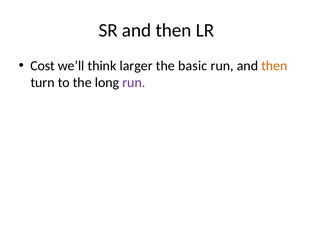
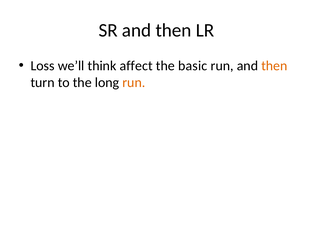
Cost: Cost -> Loss (43, 66)
larger: larger -> affect (136, 66)
run colour: purple -> orange (134, 82)
